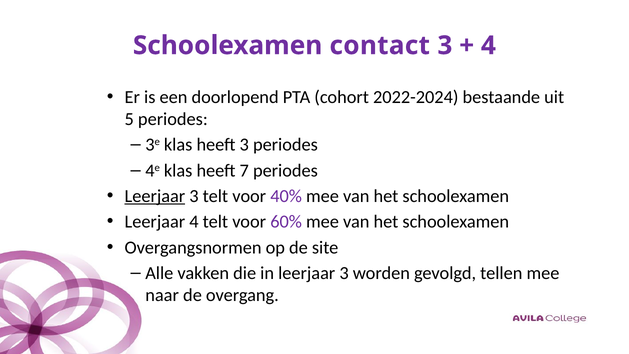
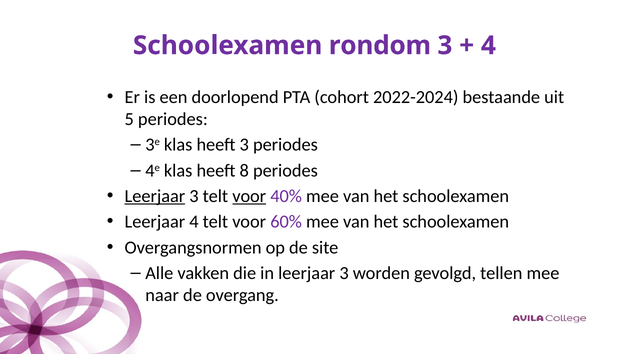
contact: contact -> rondom (380, 45)
7: 7 -> 8 (244, 170)
voor underline: none -> present (249, 196)
